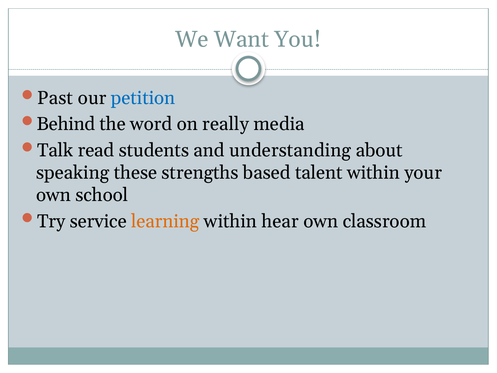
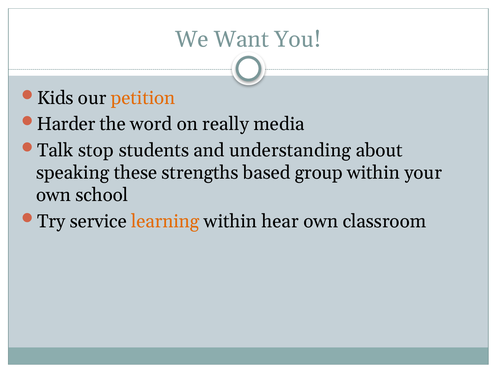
Past: Past -> Kids (55, 98)
petition colour: blue -> orange (143, 98)
Behind: Behind -> Harder (66, 124)
read: read -> stop (96, 150)
talent: talent -> group (319, 173)
